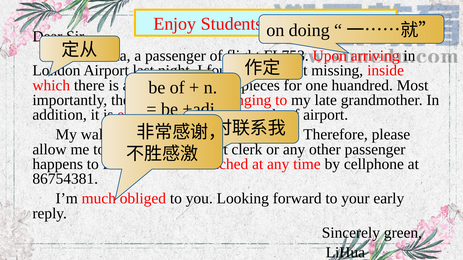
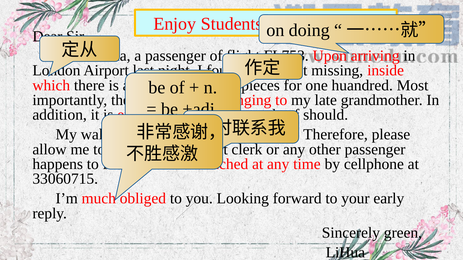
airport: airport -> should (326, 115)
86754381: 86754381 -> 33060715 (65, 179)
